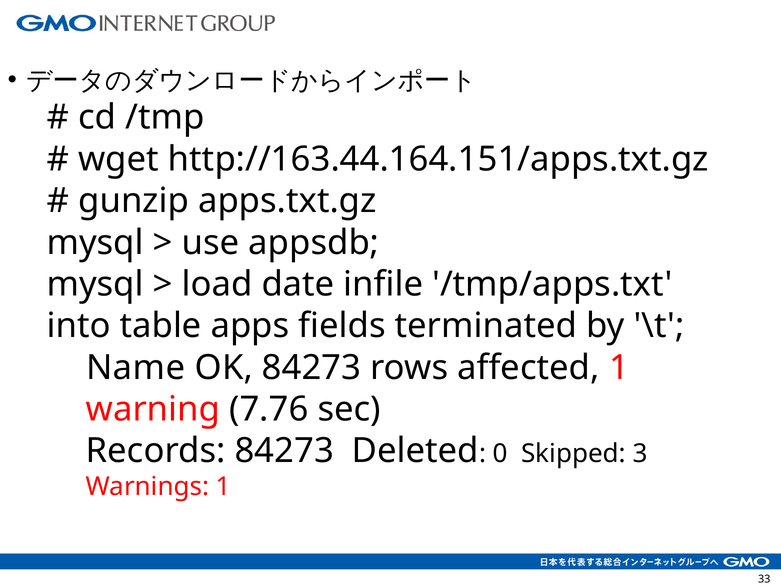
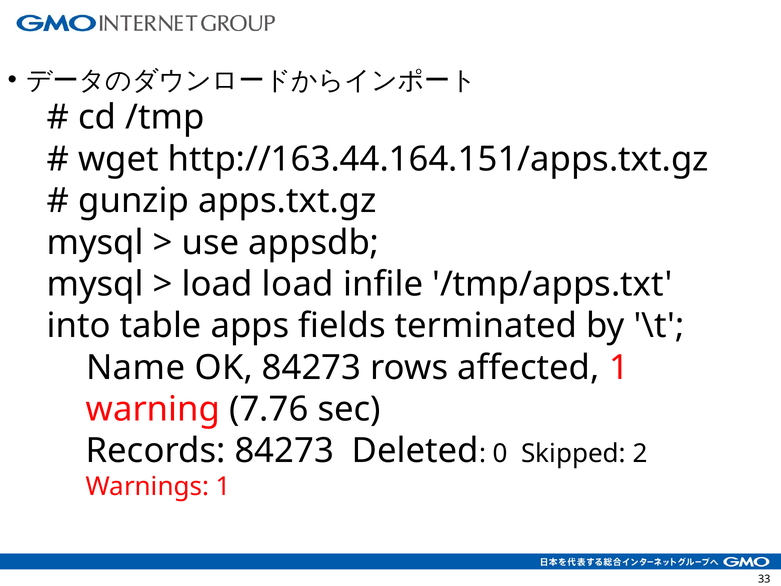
load date: date -> load (298, 284)
3: 3 -> 2 (640, 454)
